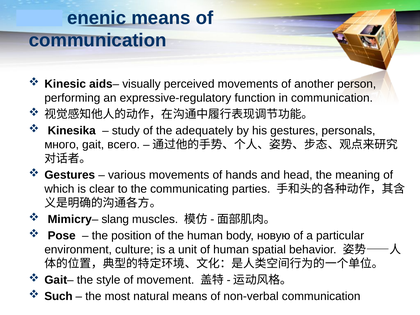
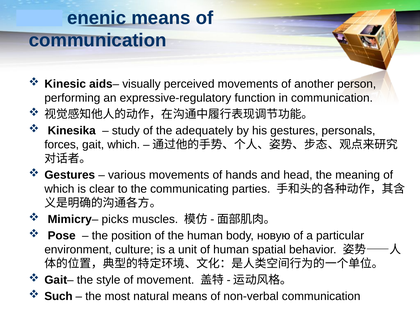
много: много -> forces (62, 145)
gait всего: всего -> which (124, 145)
slang: slang -> picks (115, 219)
